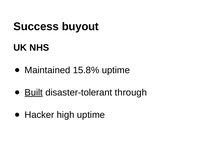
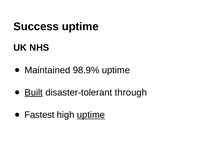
Success buyout: buyout -> uptime (80, 27)
15.8%: 15.8% -> 98.9% (86, 70)
Hacker: Hacker -> Fastest (39, 115)
uptime underline: none -> present (91, 115)
